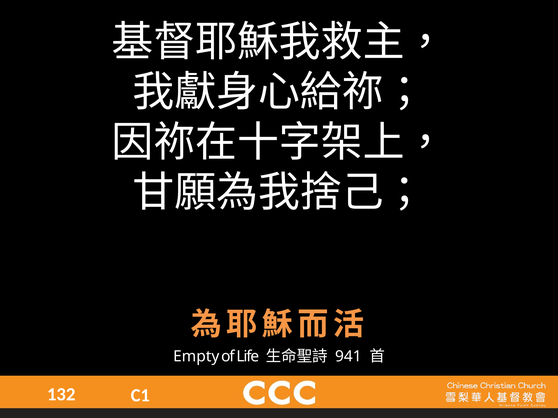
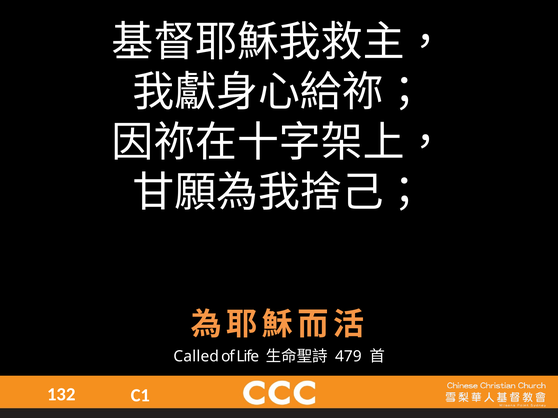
Empty: Empty -> Called (196, 357)
941: 941 -> 479 (348, 357)
